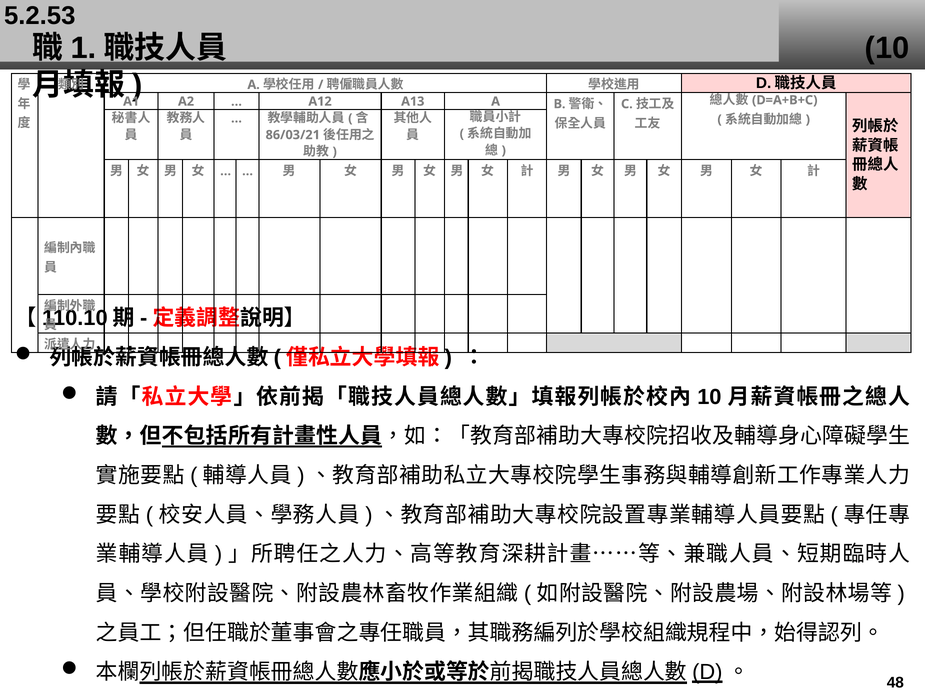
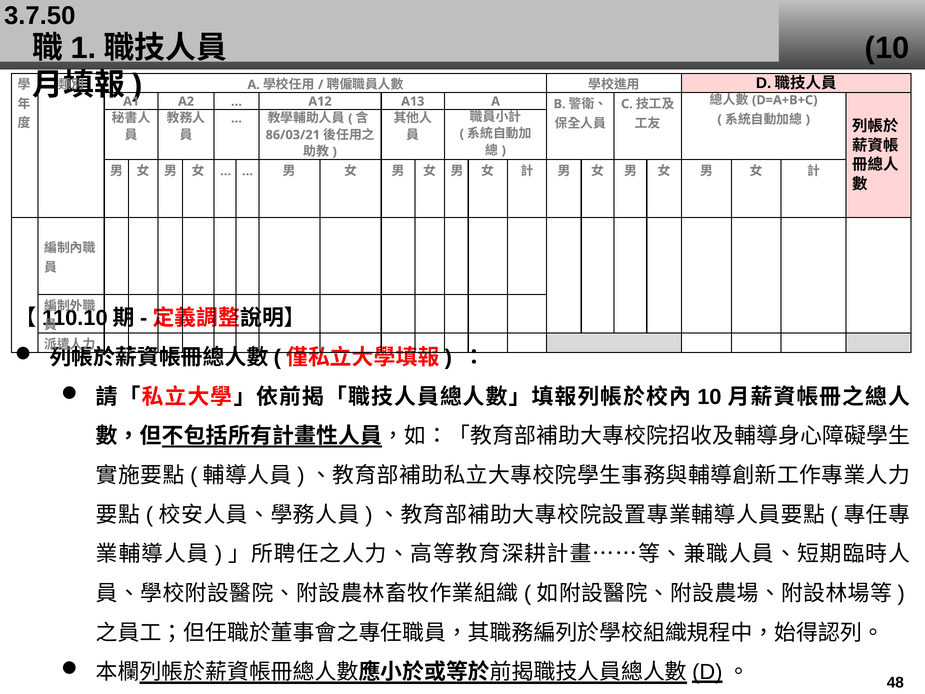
5.2.53: 5.2.53 -> 3.7.50 (40, 16)
